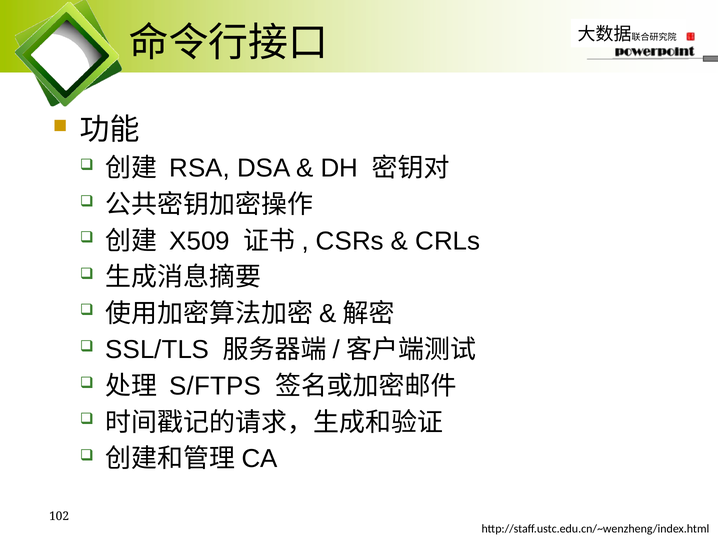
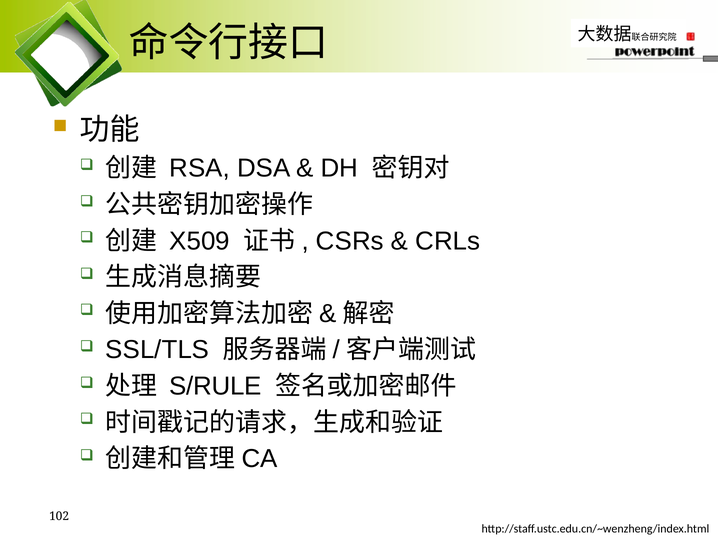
S/FTPS: S/FTPS -> S/RULE (216, 386)
